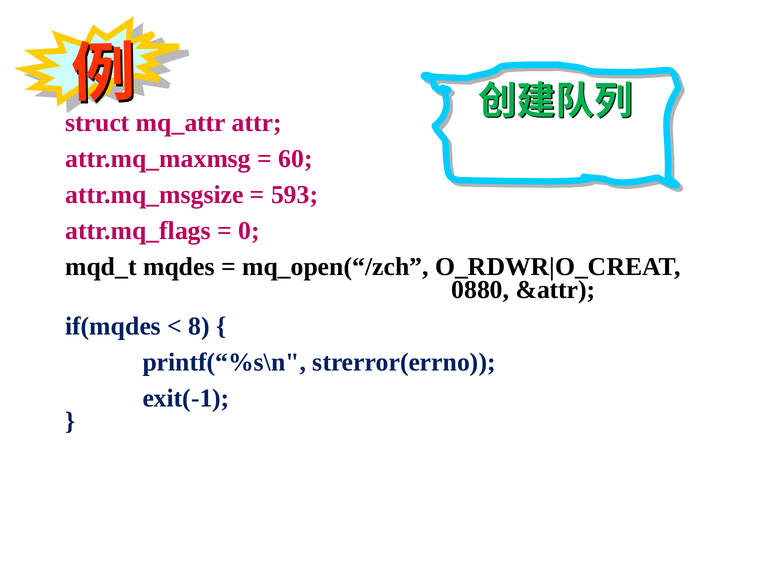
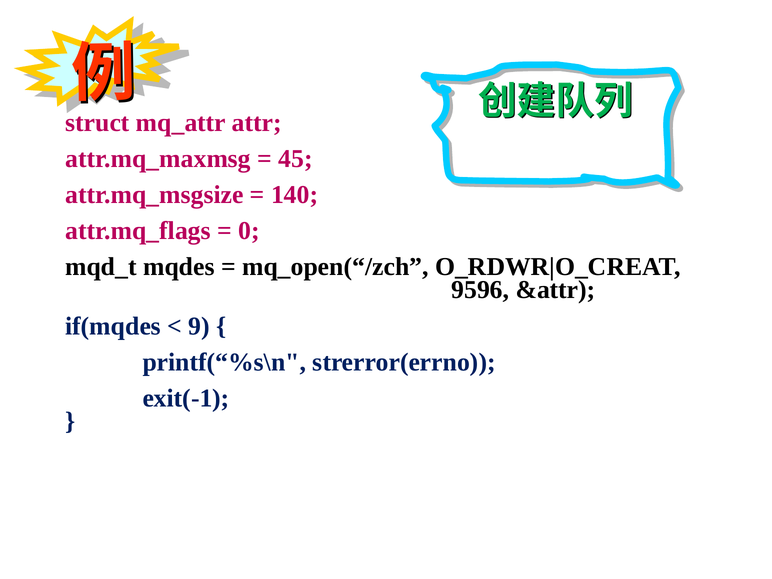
60: 60 -> 45 (295, 159)
593: 593 -> 140 (295, 195)
0880: 0880 -> 9596 (480, 290)
8: 8 -> 9 (199, 326)
